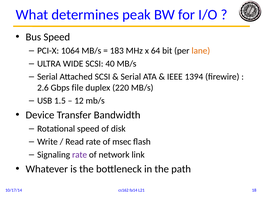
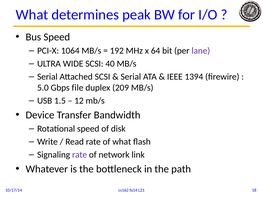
183: 183 -> 192 (117, 51)
lane colour: orange -> purple (201, 51)
2.6: 2.6 -> 5.0 (43, 88)
220: 220 -> 209 (121, 88)
of msec: msec -> what (122, 142)
